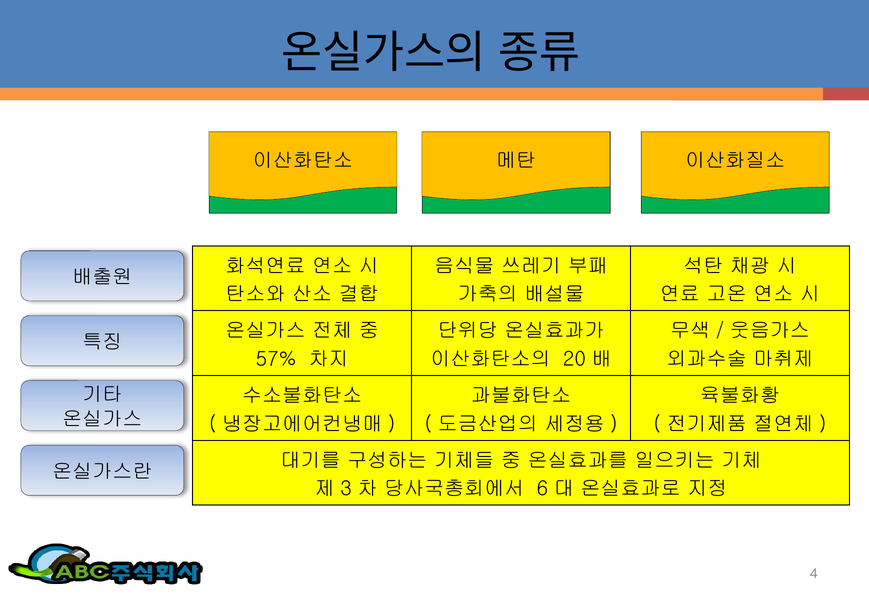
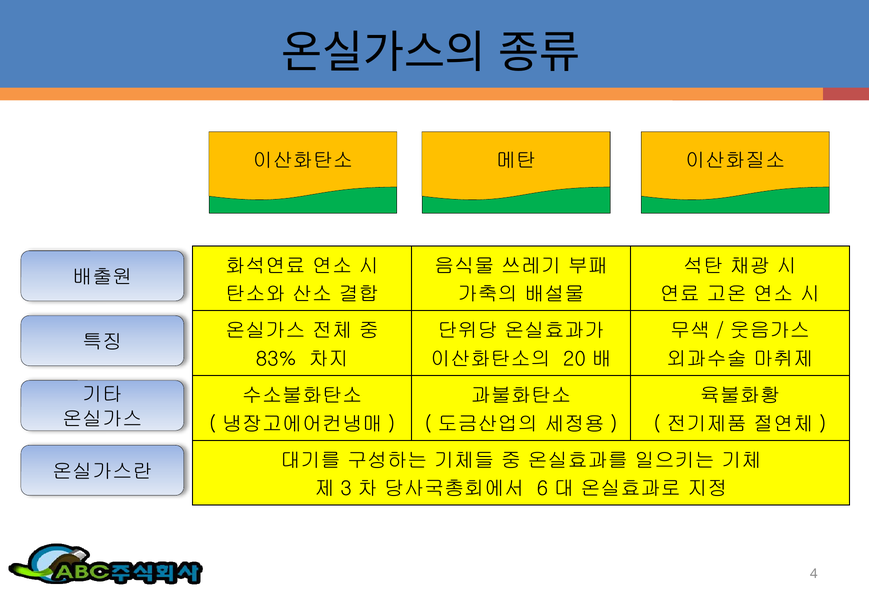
57%: 57% -> 83% (276, 359)
